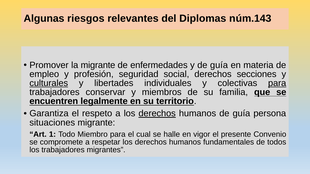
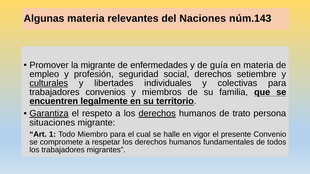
Algunas riesgos: riesgos -> materia (86, 19)
Diplomas: Diplomas -> Naciones (203, 19)
secciones: secciones -> setiembre (257, 74)
para underline: present -> none (277, 83)
conservar: conservar -> convenios (106, 92)
Garantiza underline: none -> present (49, 114)
humanos de guía: guía -> trato (241, 114)
